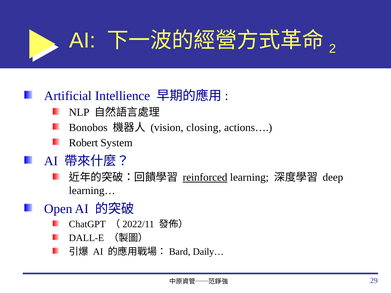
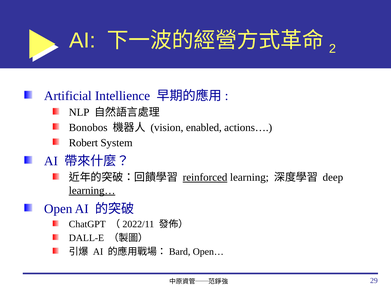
closing: closing -> enabled (204, 128)
learning… underline: none -> present (92, 191)
Daily…: Daily… -> Open… (208, 252)
